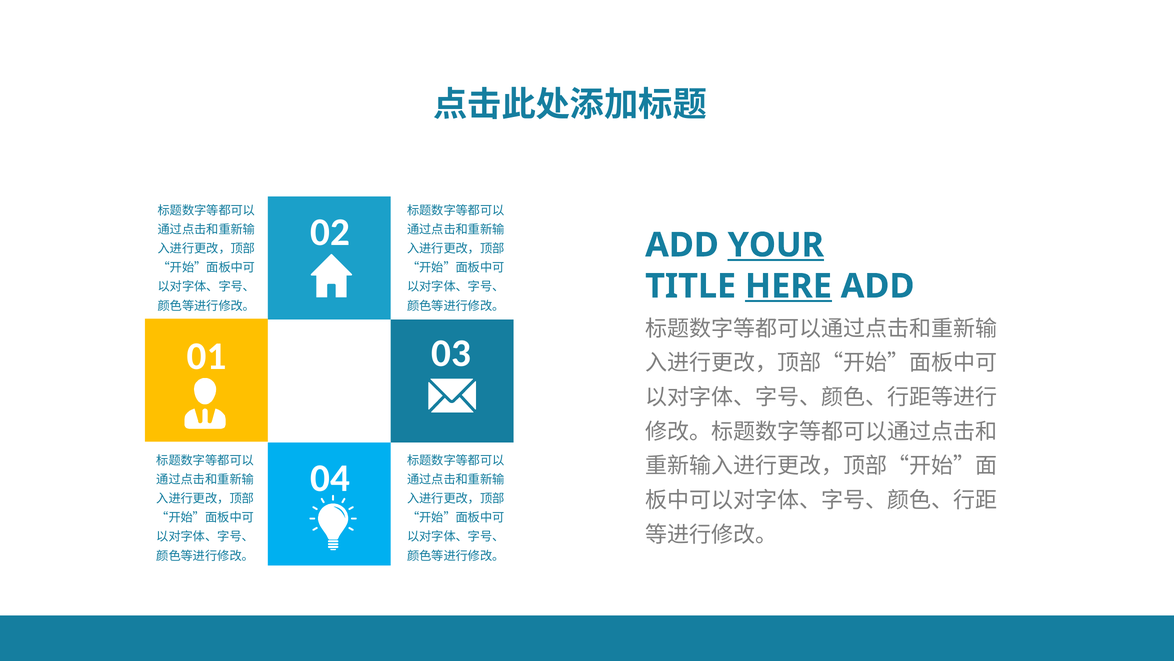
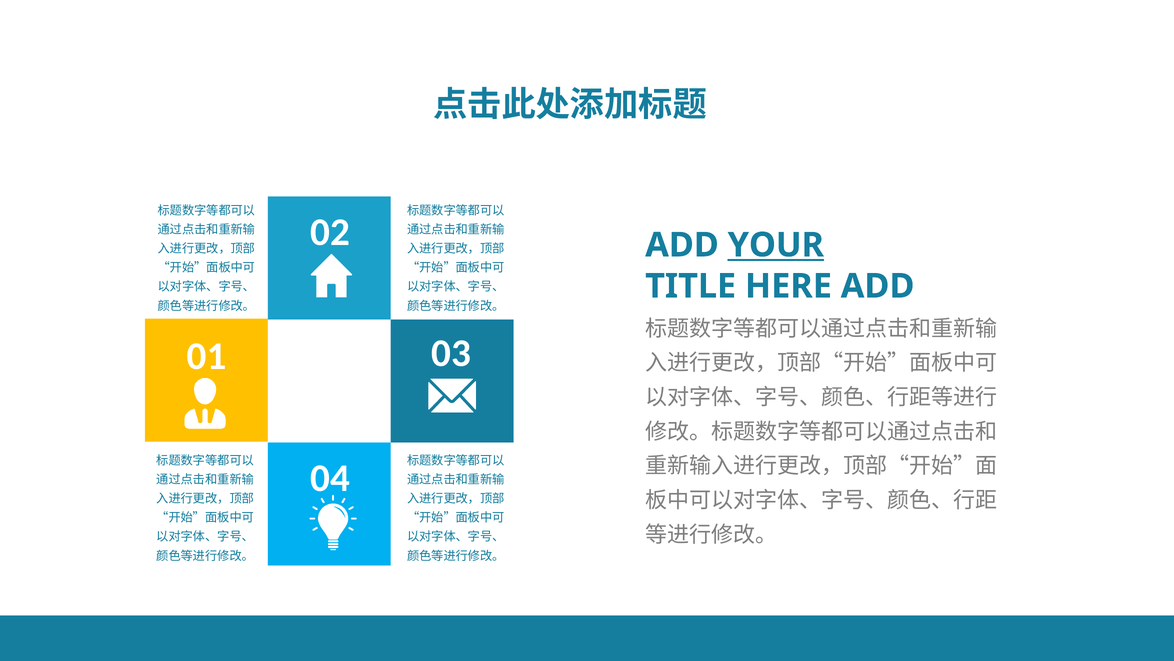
HERE underline: present -> none (788, 286)
